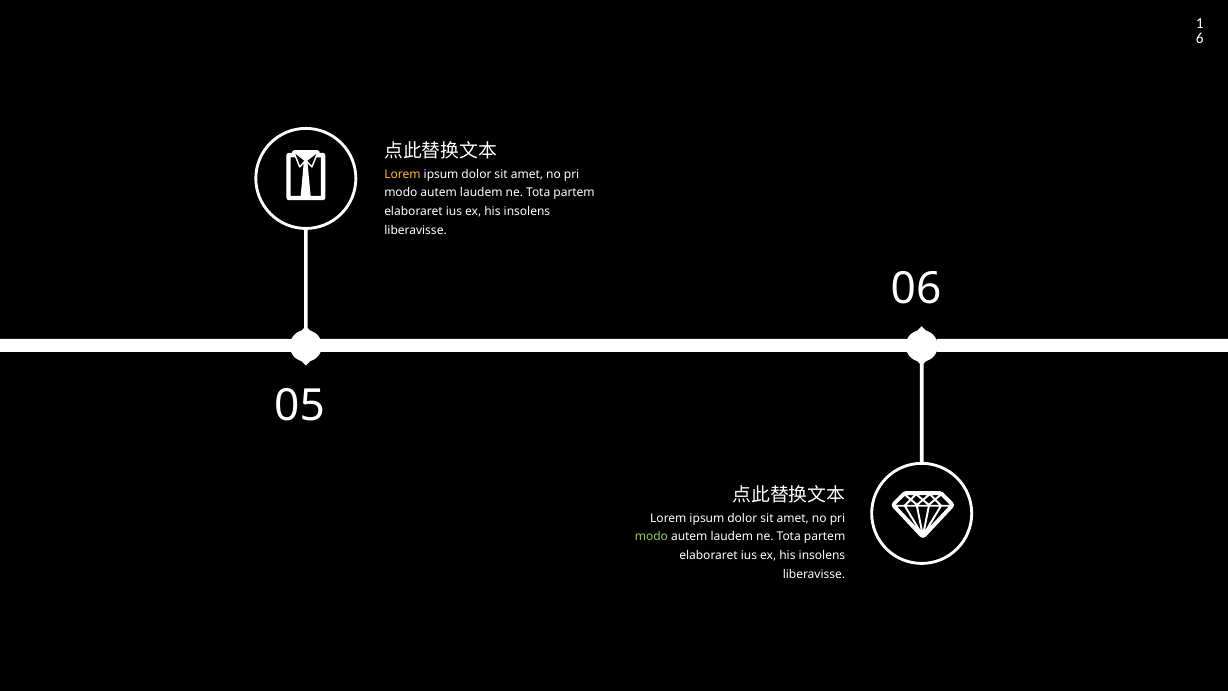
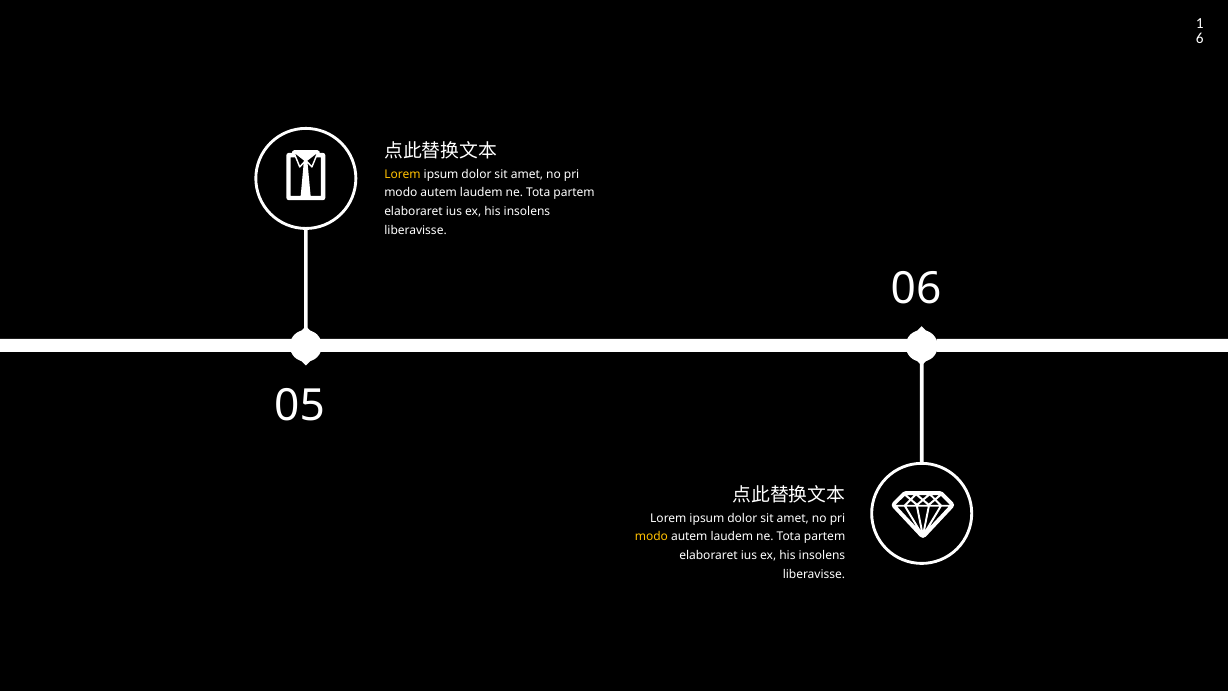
modo colour: light green -> yellow (651, 537)
